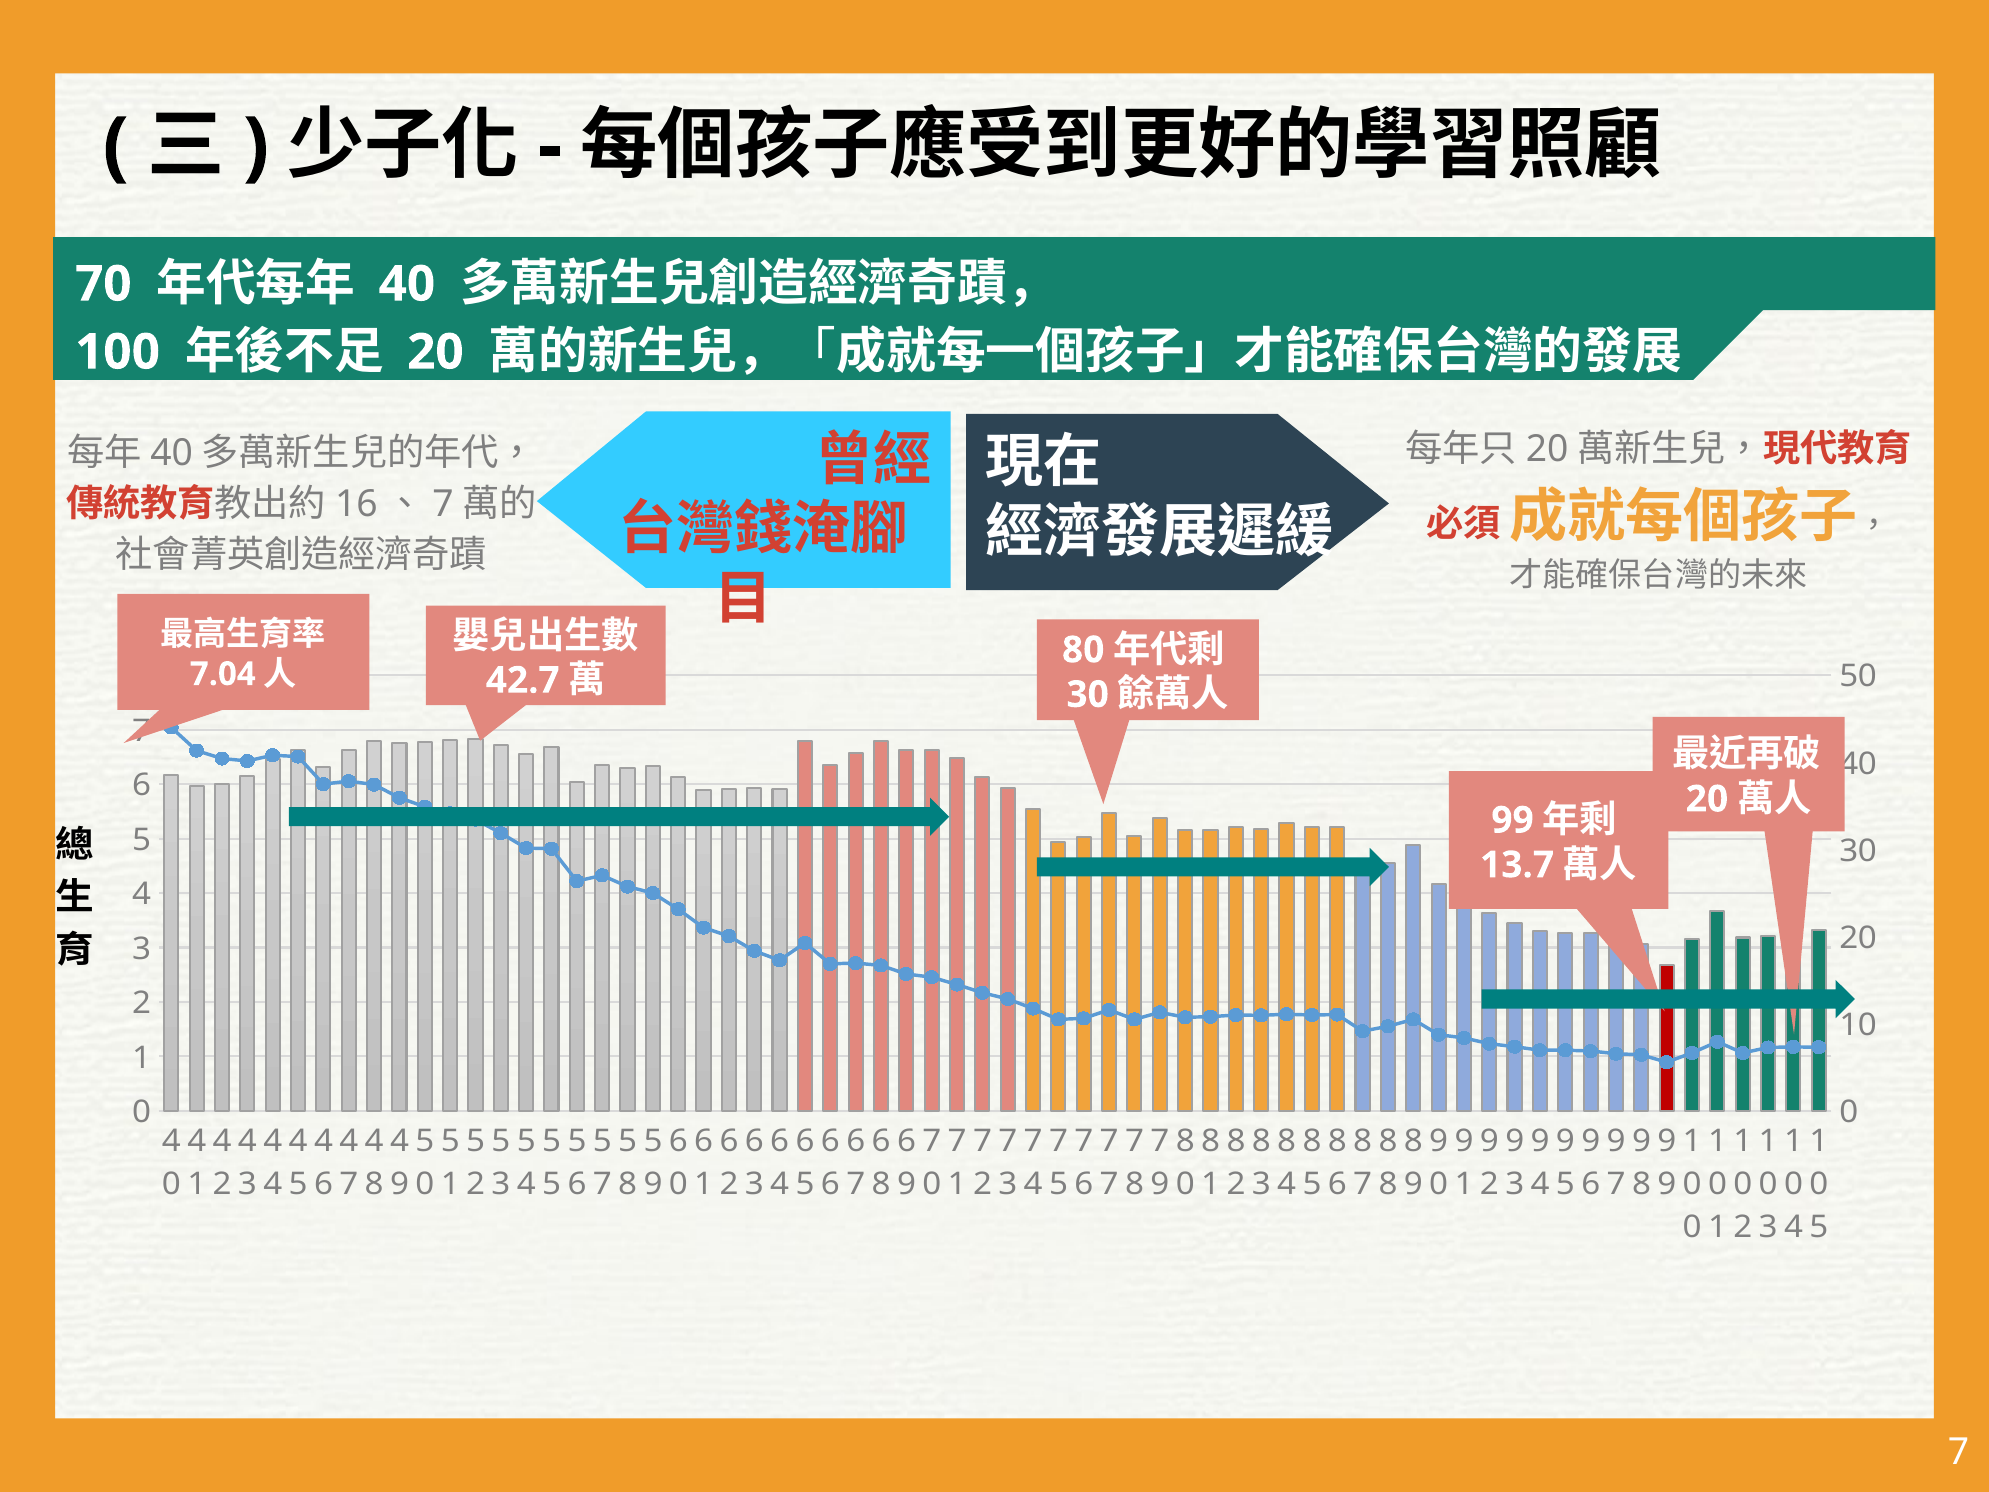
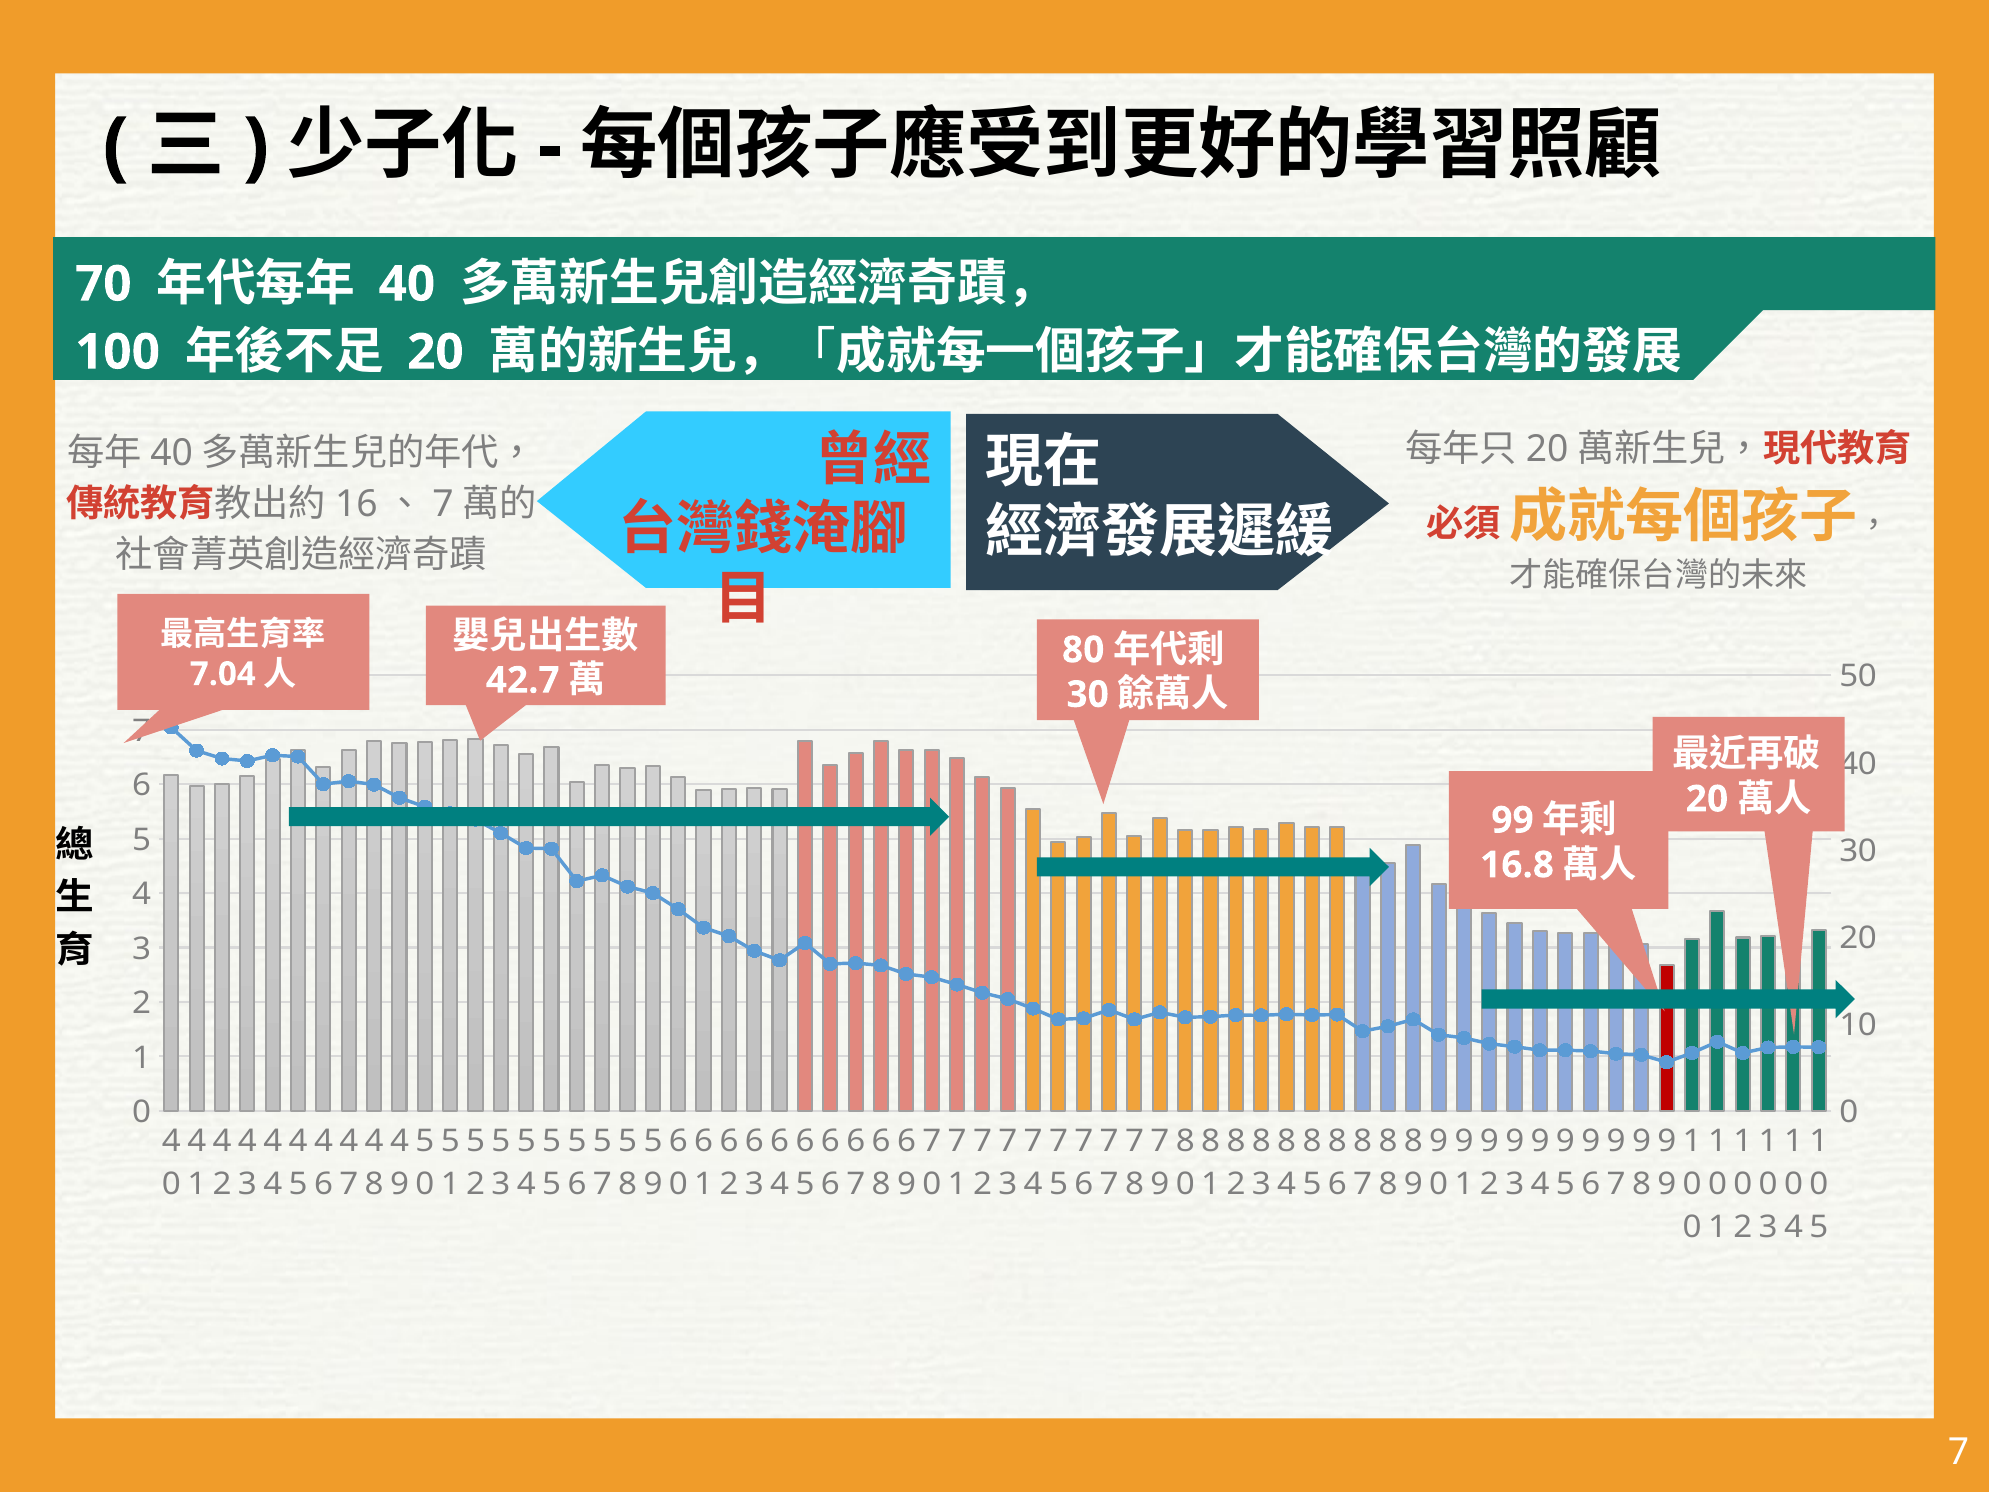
13.7: 13.7 -> 16.8 (1517, 865)
